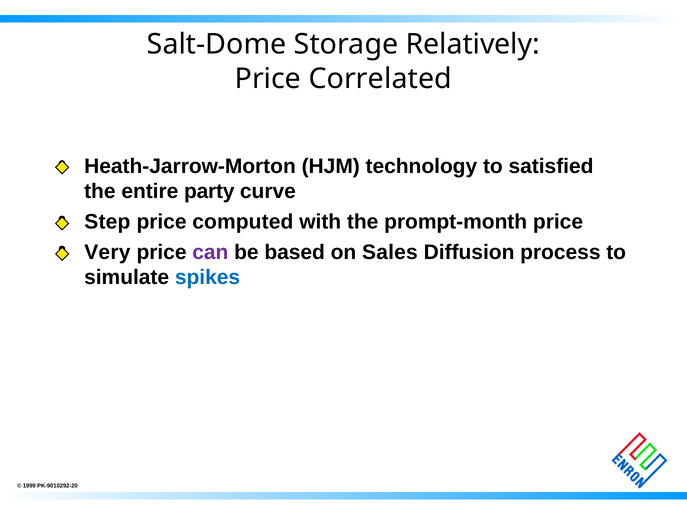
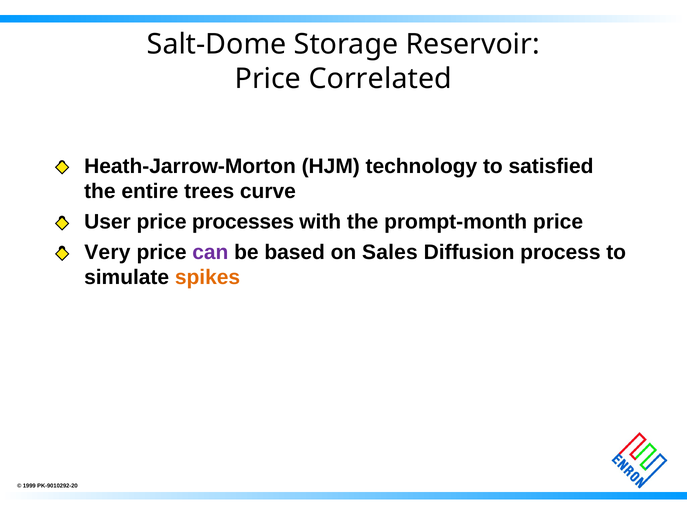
Relatively: Relatively -> Reservoir (473, 44)
party: party -> trees (209, 191)
Step: Step -> User (107, 222)
computed: computed -> processes (243, 222)
spikes colour: blue -> orange (208, 277)
